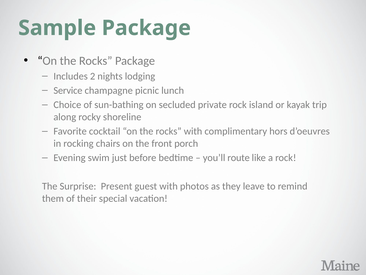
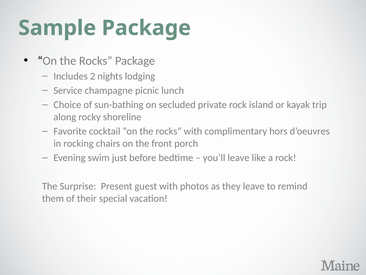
you’ll route: route -> leave (239, 157)
